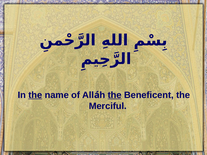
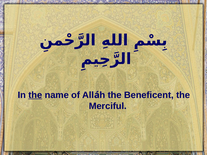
the underline: present -> none (115, 95)
